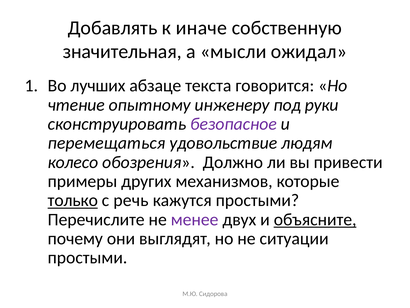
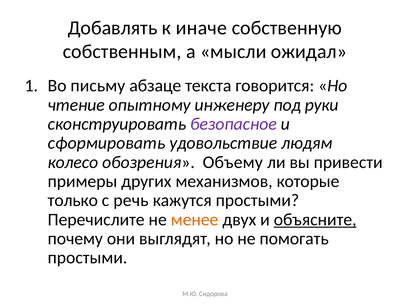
значительная: значительная -> собственным (122, 52)
лучших: лучших -> письму (98, 86)
перемещаться: перемещаться -> сформировать (106, 143)
Должно: Должно -> Объему (233, 162)
только underline: present -> none (73, 200)
менее colour: purple -> orange (195, 219)
ситуации: ситуации -> помогать (294, 238)
